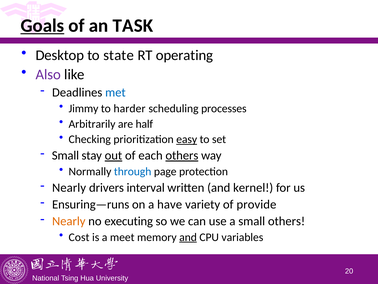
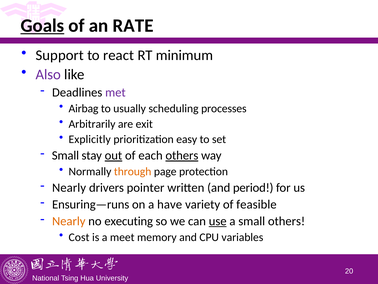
TASK: TASK -> RATE (133, 26)
Desktop: Desktop -> Support (60, 55)
state: state -> react (119, 55)
operating: operating -> minimum (184, 55)
met colour: blue -> purple (115, 92)
Jimmy: Jimmy -> Airbag (84, 108)
harder: harder -> usually (130, 108)
half: half -> exit (144, 124)
Checking: Checking -> Explicitly (90, 139)
easy underline: present -> none (187, 139)
through colour: blue -> orange (133, 171)
interval: interval -> pointer (146, 187)
kernel: kernel -> period (253, 187)
provide: provide -> feasible (256, 204)
use underline: none -> present (218, 221)
and underline: present -> none (188, 237)
